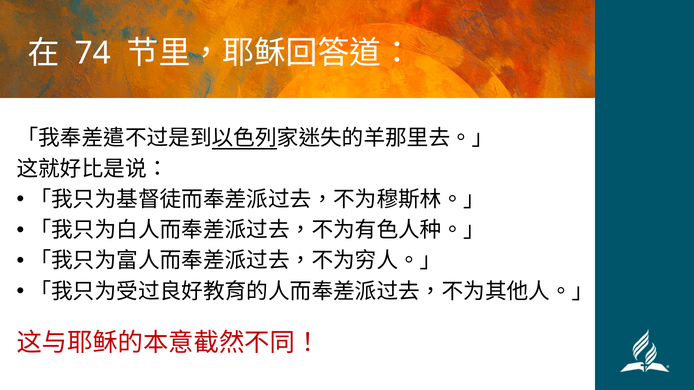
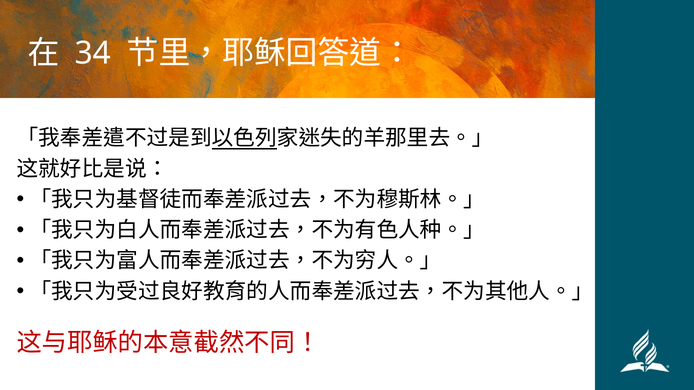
74: 74 -> 34 (93, 53)
